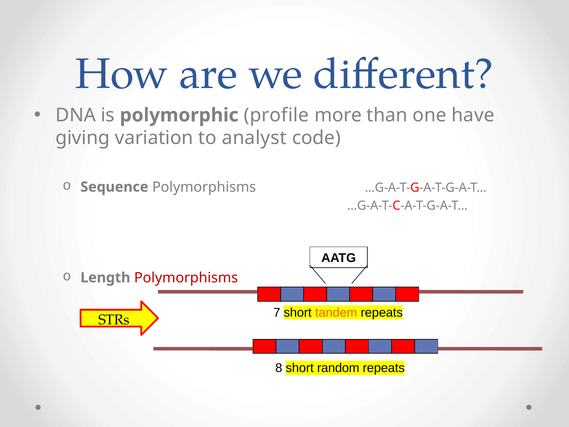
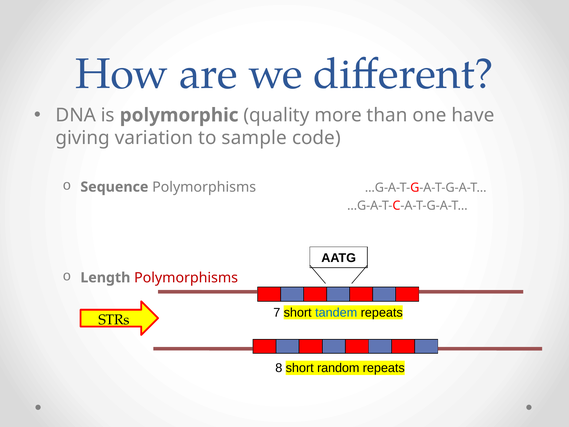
profile: profile -> quality (277, 115)
analyst: analyst -> sample (254, 138)
tandem colour: orange -> blue (336, 312)
